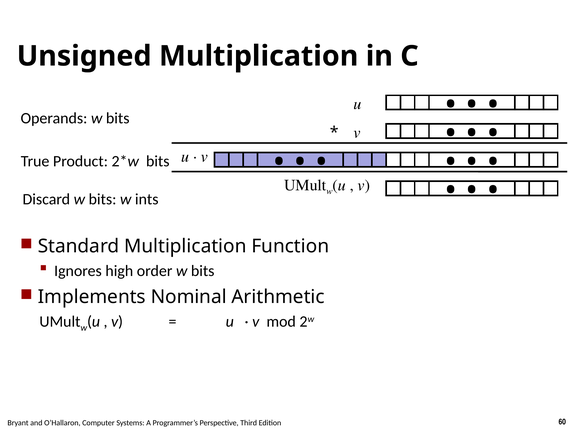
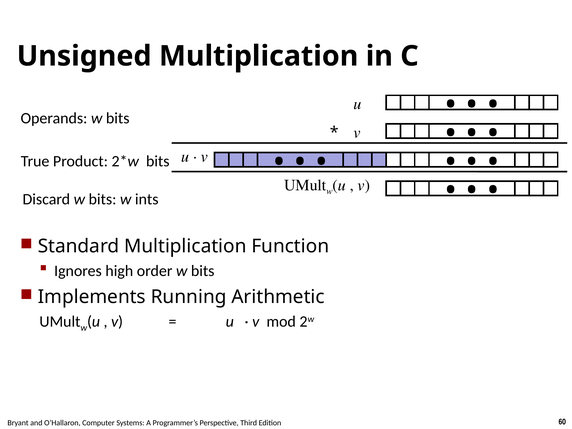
Nominal: Nominal -> Running (189, 297)
